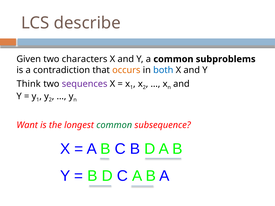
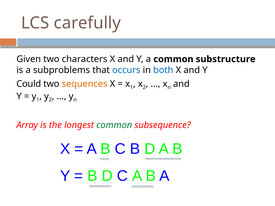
describe: describe -> carefully (87, 23)
subproblems: subproblems -> substructure (226, 59)
contradiction: contradiction -> subproblems (62, 70)
occurs colour: orange -> blue (126, 70)
Think: Think -> Could (29, 84)
sequences colour: purple -> orange (85, 84)
Want: Want -> Array (27, 125)
